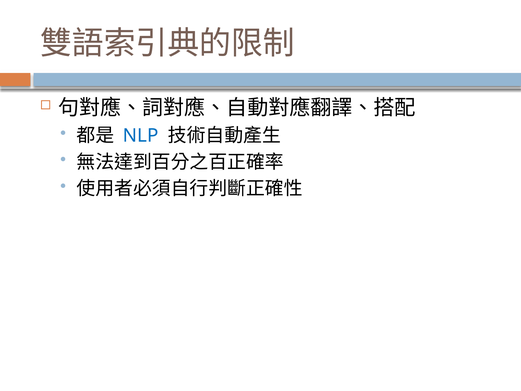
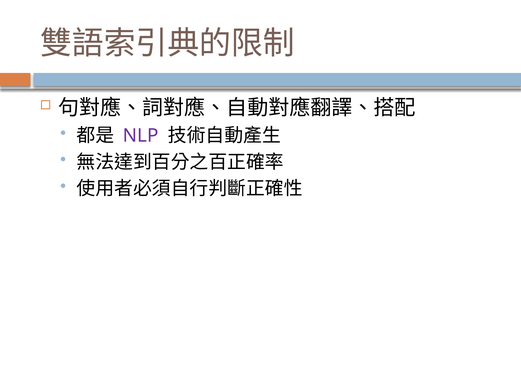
NLP colour: blue -> purple (141, 136)
